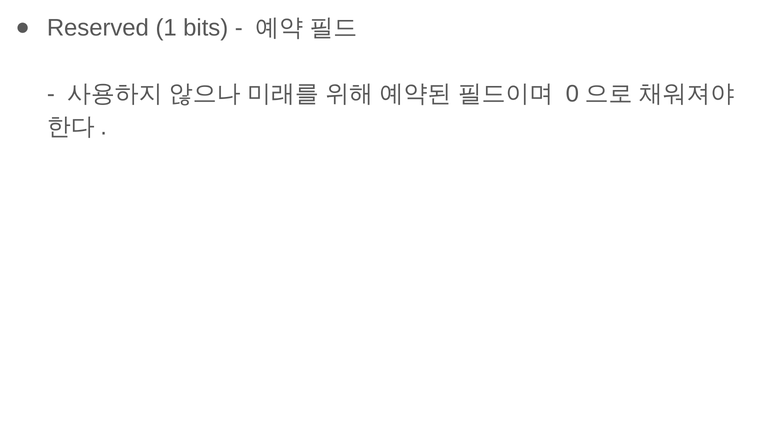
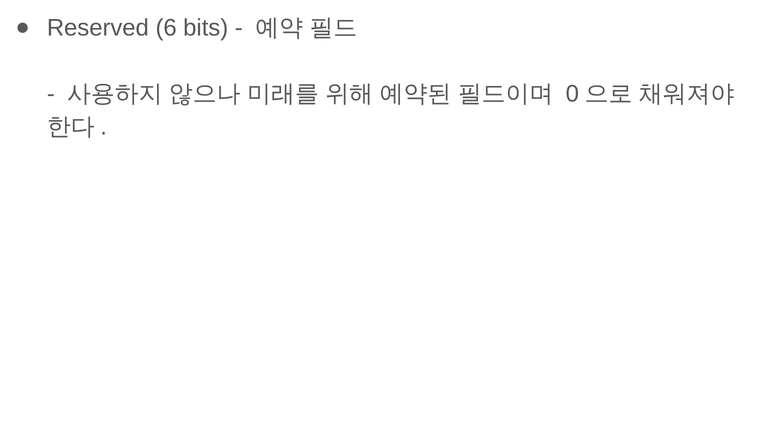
1: 1 -> 6 (166, 28)
